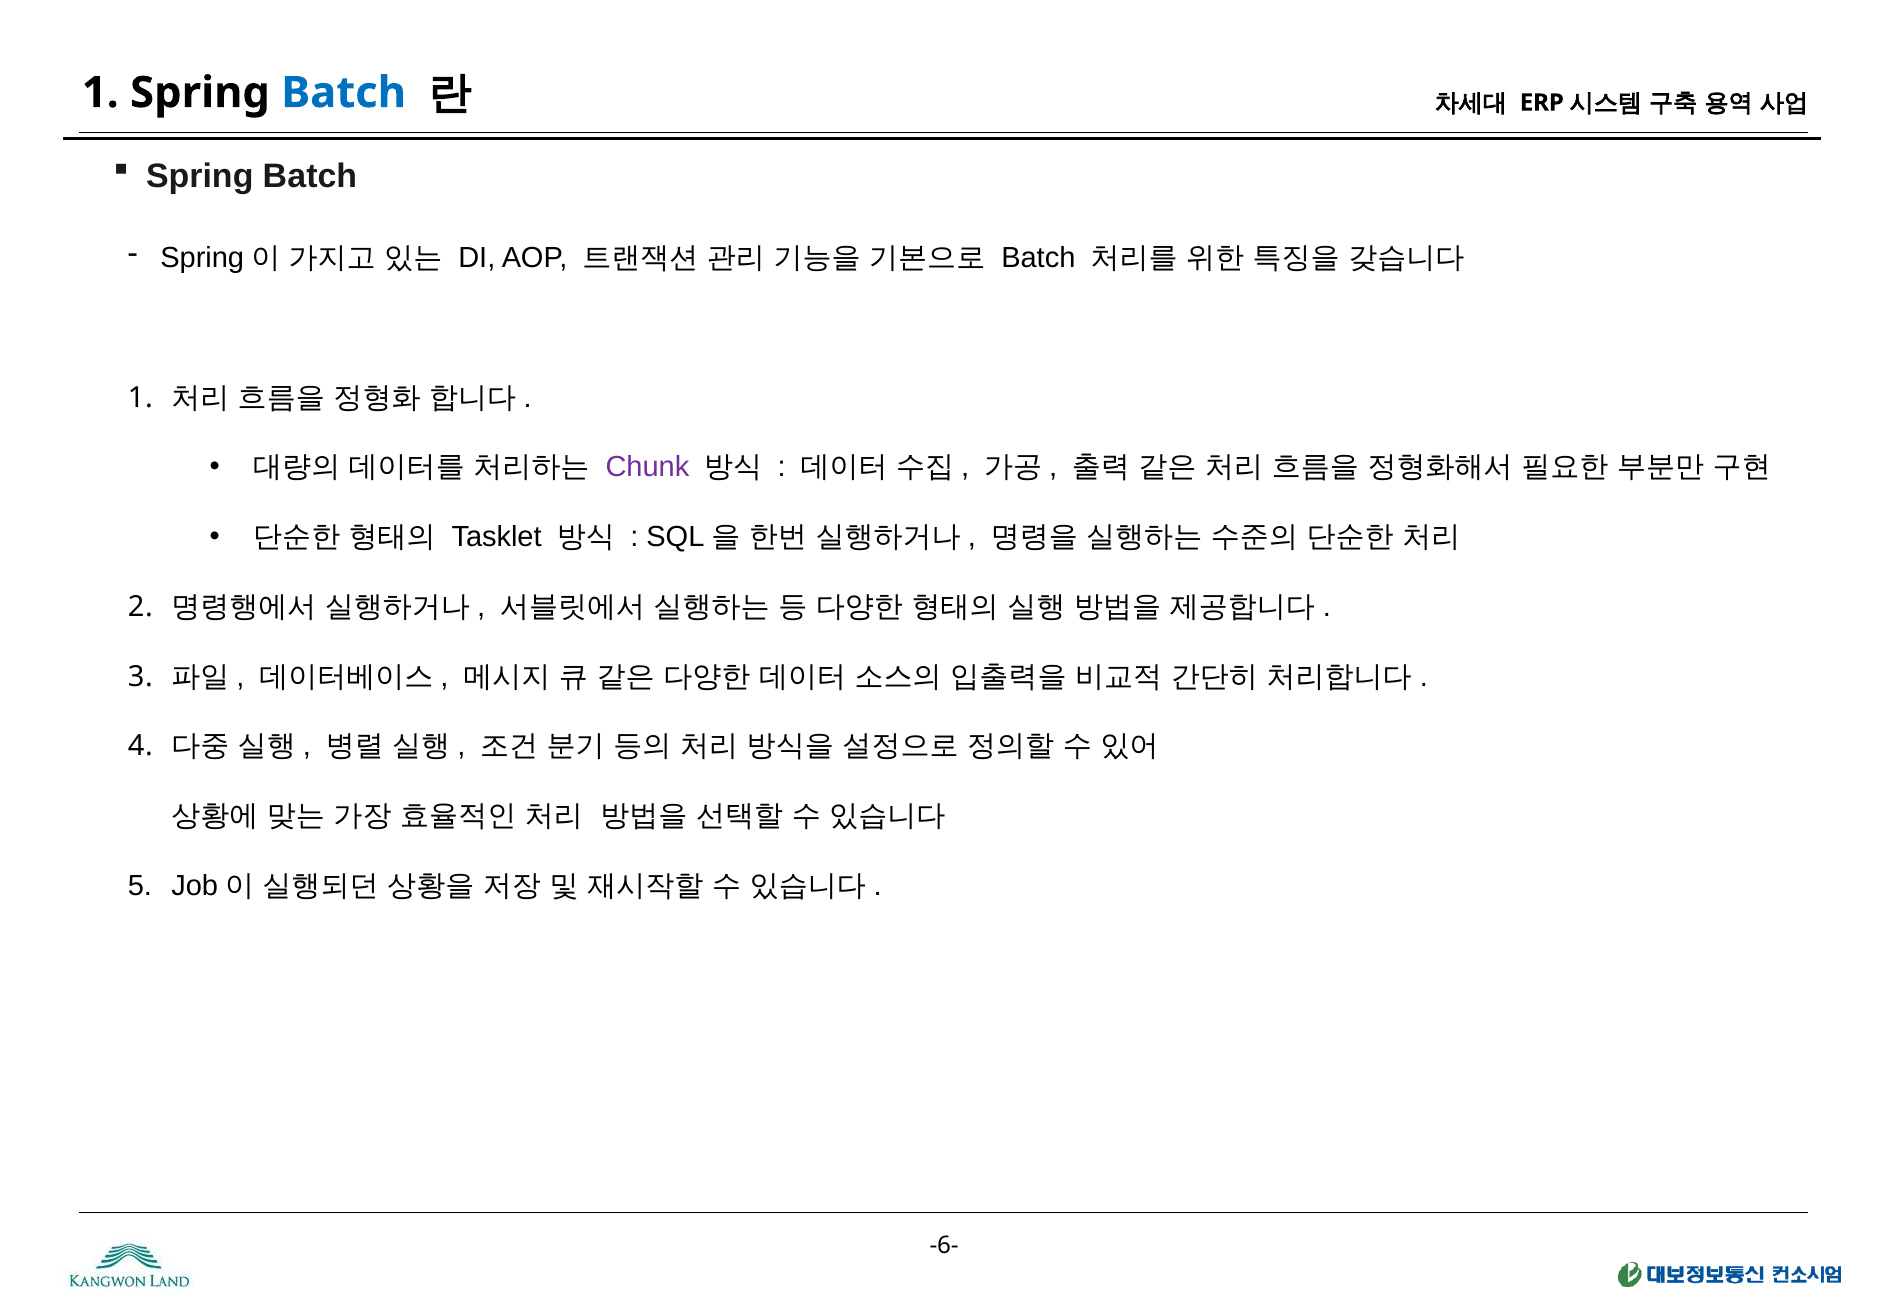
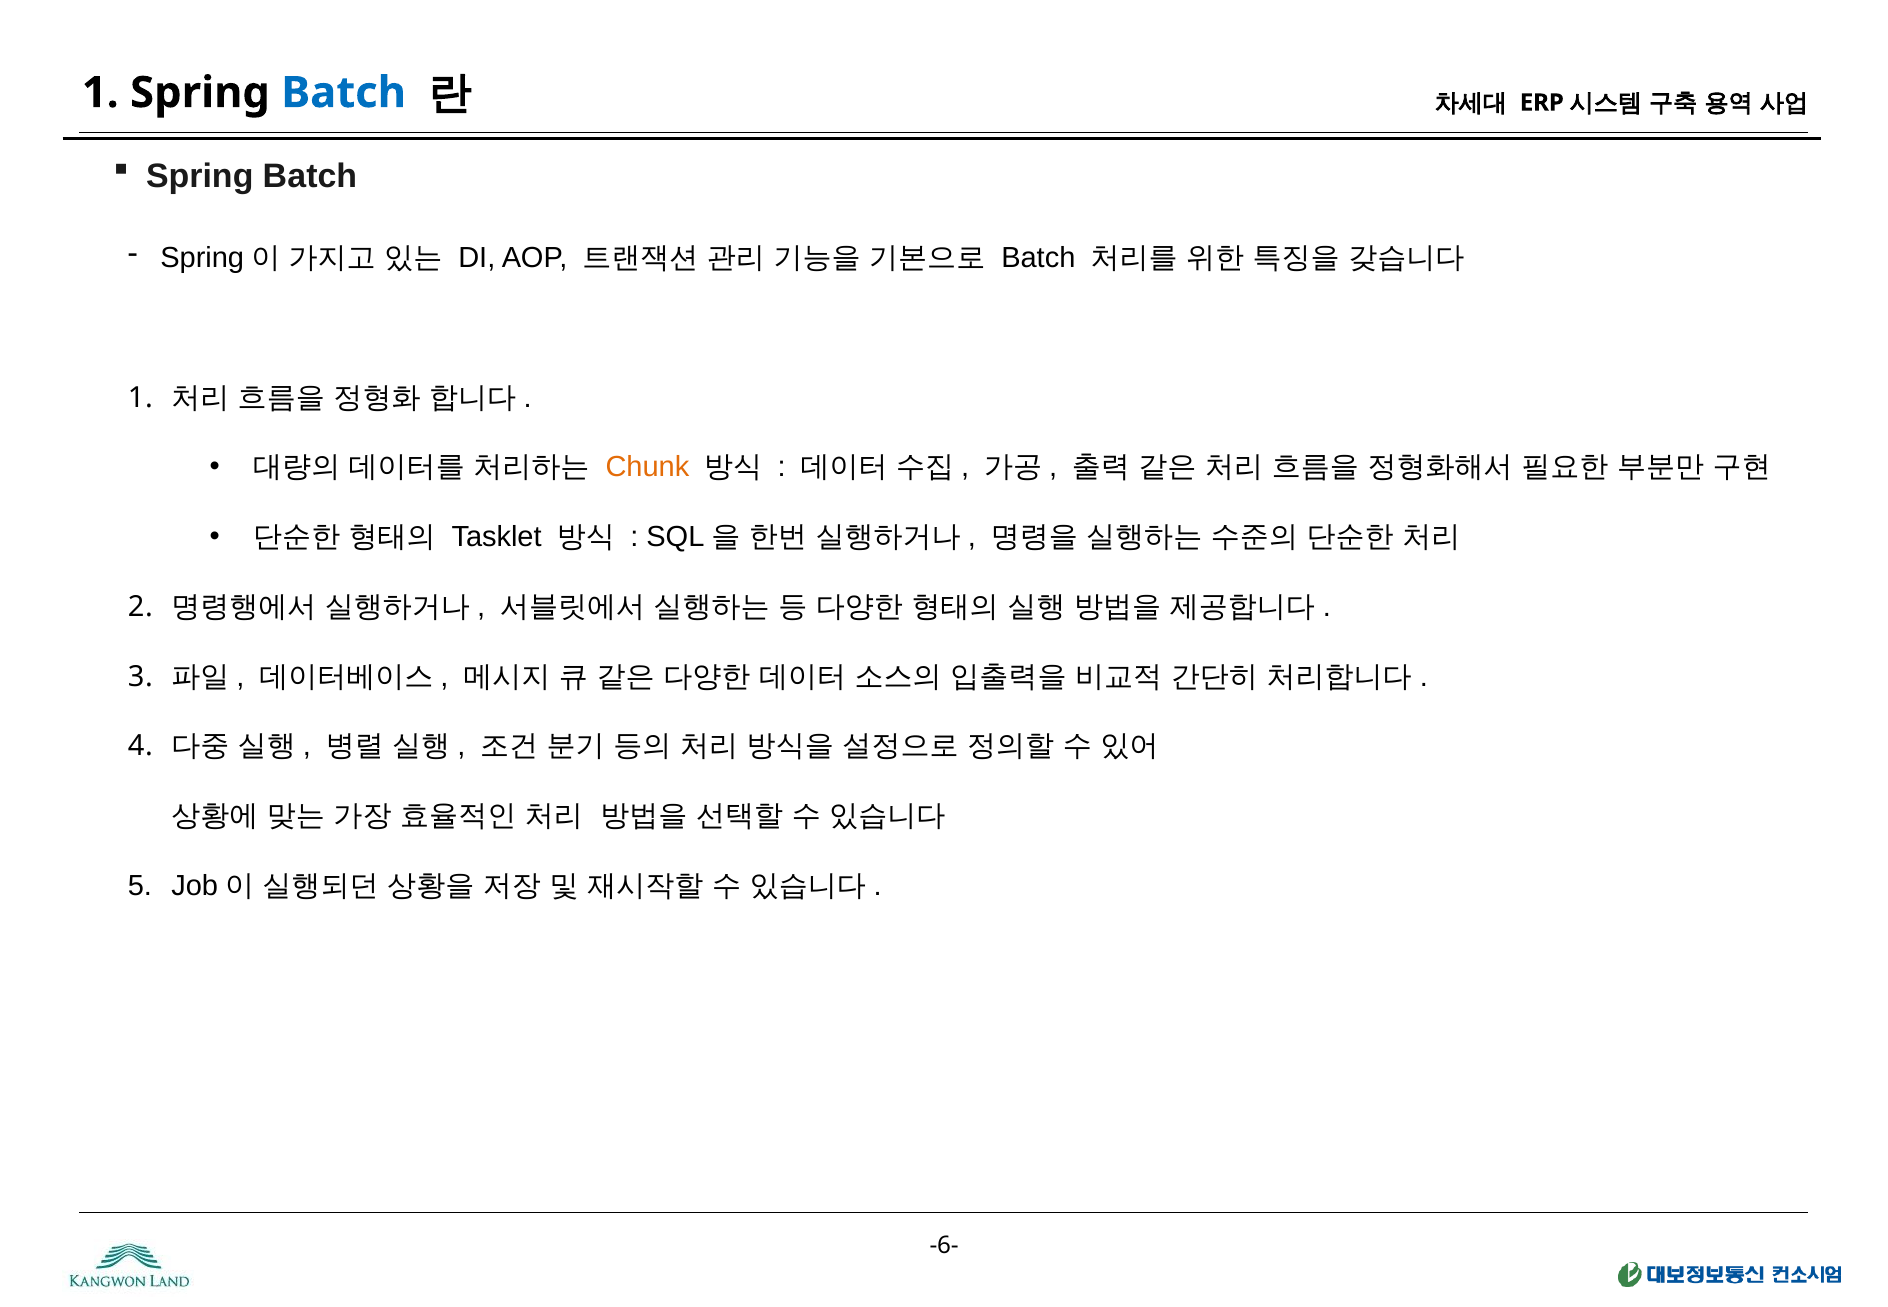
Chunk colour: purple -> orange (647, 467)
